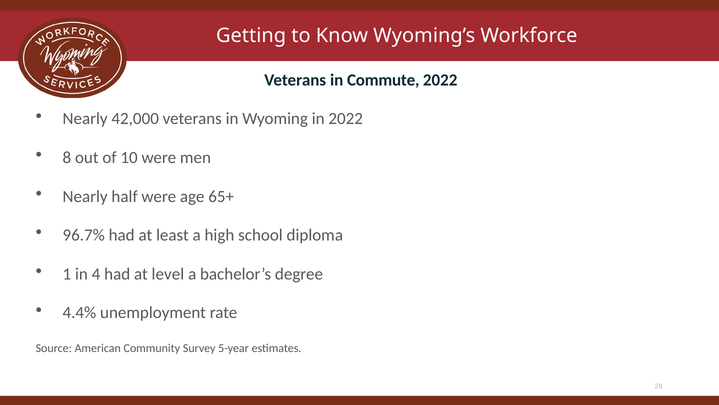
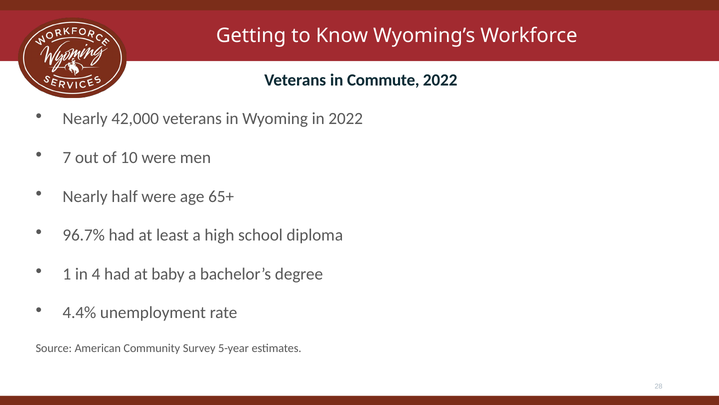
8: 8 -> 7 (67, 157)
level: level -> baby (168, 274)
